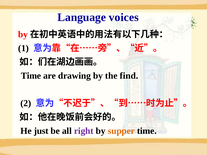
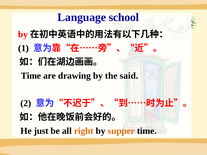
voices: voices -> school (124, 17)
find: find -> said (129, 76)
right colour: purple -> orange (84, 131)
